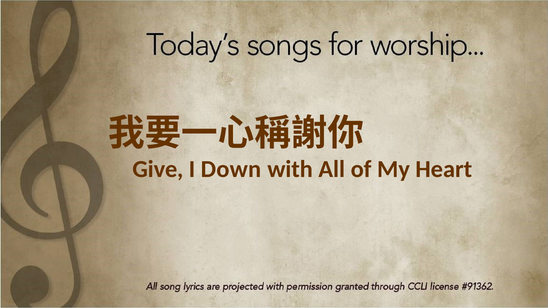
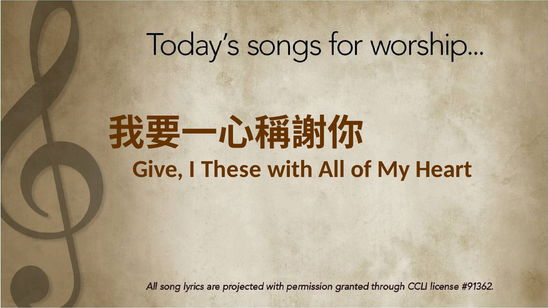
Down: Down -> These (231, 169)
